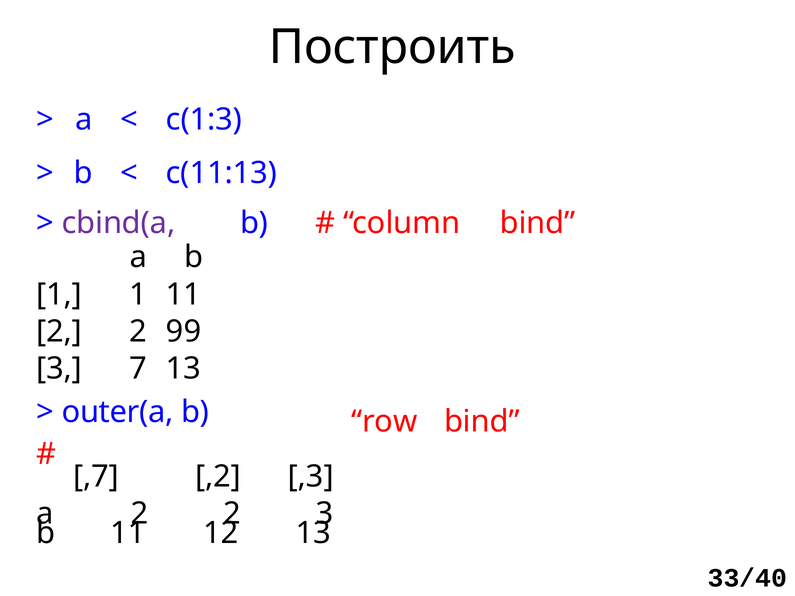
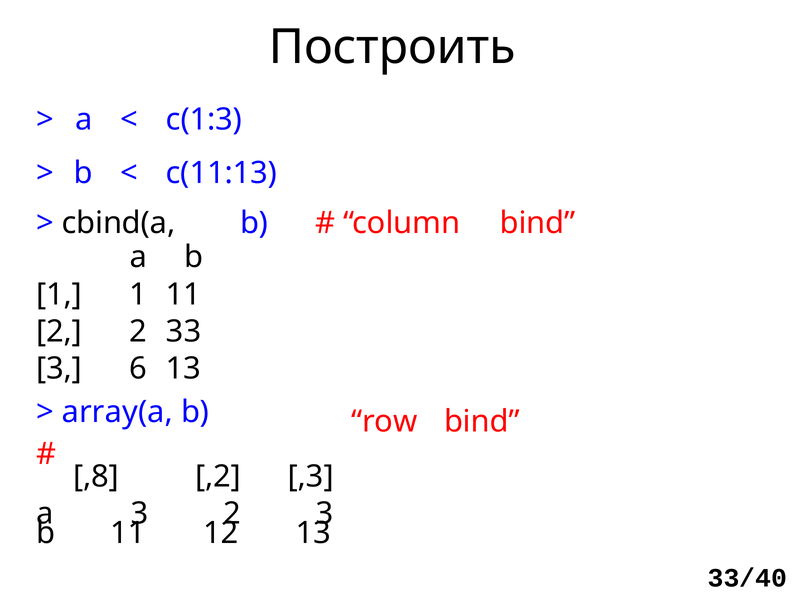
cbind(a colour: purple -> black (119, 223)
99: 99 -> 33 (184, 332)
7: 7 -> 6 (138, 369)
outer(a: outer(a -> array(a (117, 412)
,7: ,7 -> ,8 (96, 477)
2: 2 -> 3 (139, 514)
